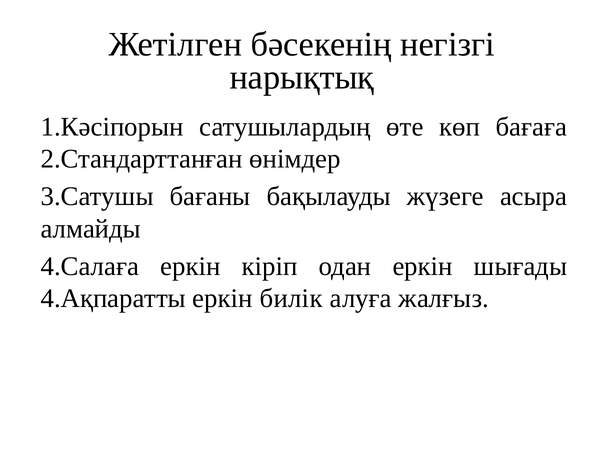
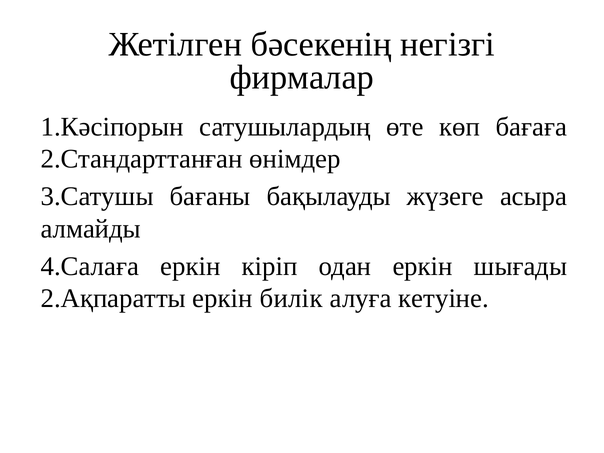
нарықтық: нарықтық -> фирмалар (302, 78)
4.Ақпаратты: 4.Ақпаратты -> 2.Ақпаратты (113, 299)
жалғыз: жалғыз -> кетуіне (444, 299)
